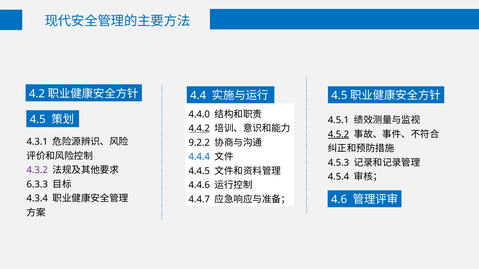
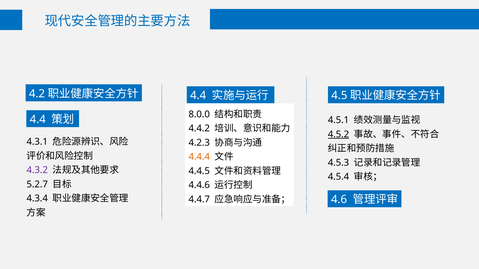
4.5: 4.5 -> 4.4 (38, 120)
4.4.0: 4.4.0 -> 8.0.0 (199, 114)
4.4.2 underline: present -> none (199, 129)
9.2.2: 9.2.2 -> 4.2.3 (199, 143)
4.4.4 colour: blue -> orange (199, 157)
6.3.3: 6.3.3 -> 5.2.7 (37, 185)
